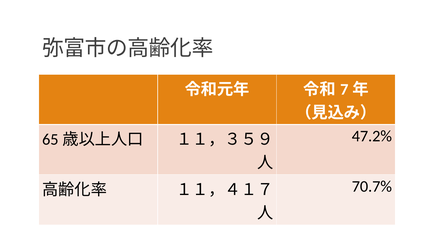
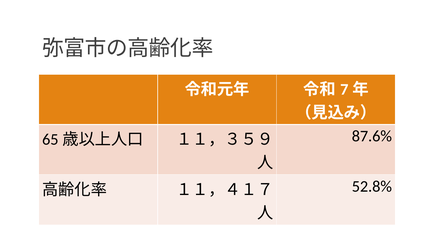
47.2%: 47.2% -> 87.6% (372, 136)
70.7%: 70.7% -> 52.8% (372, 186)
